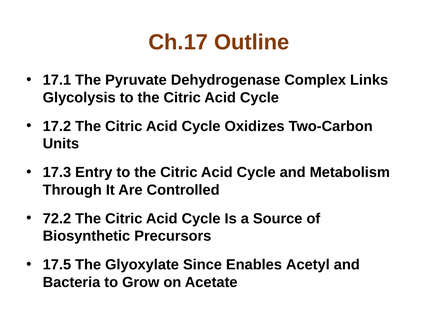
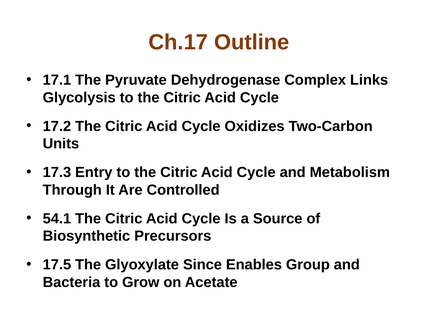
72.2: 72.2 -> 54.1 (57, 218)
Acetyl: Acetyl -> Group (308, 264)
